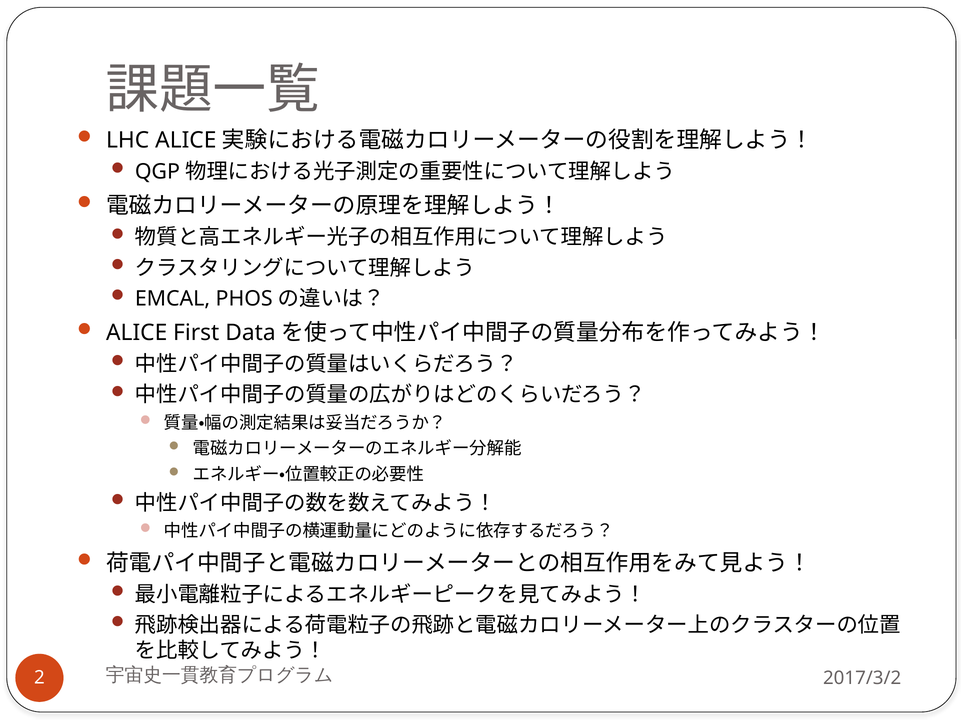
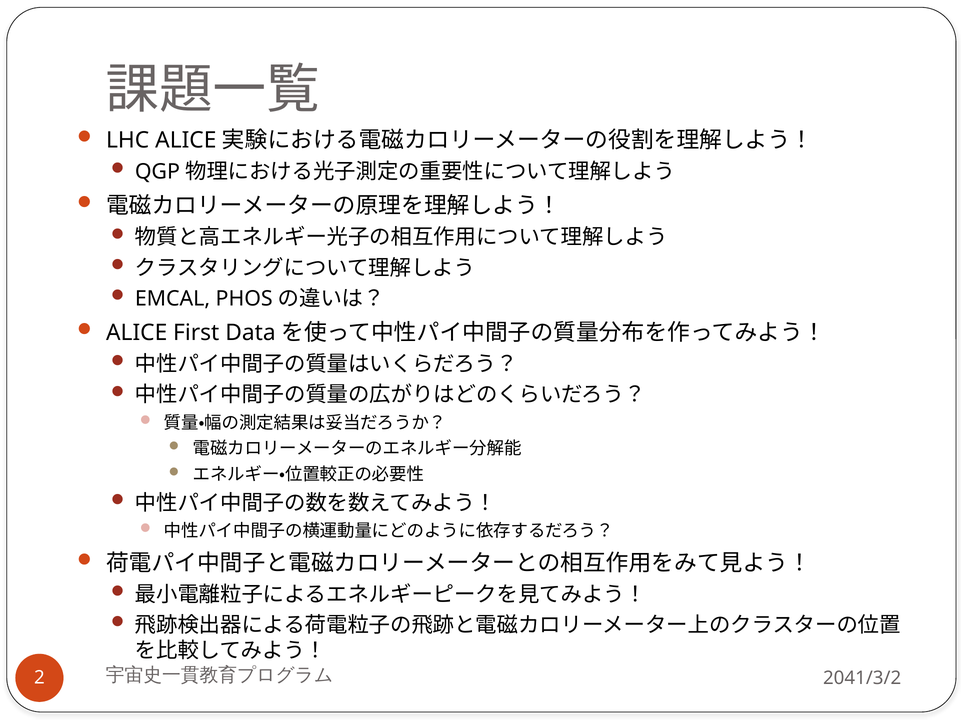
2017/3/2: 2017/3/2 -> 2041/3/2 (862, 678)
